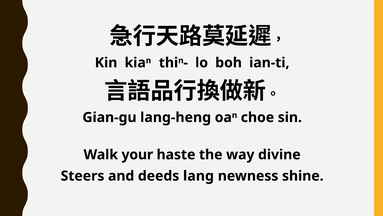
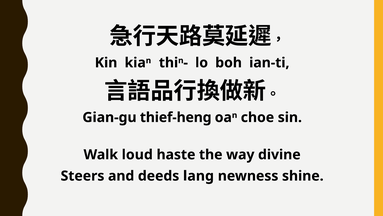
lang-heng: lang-heng -> thief-heng (176, 117)
your: your -> loud (137, 154)
